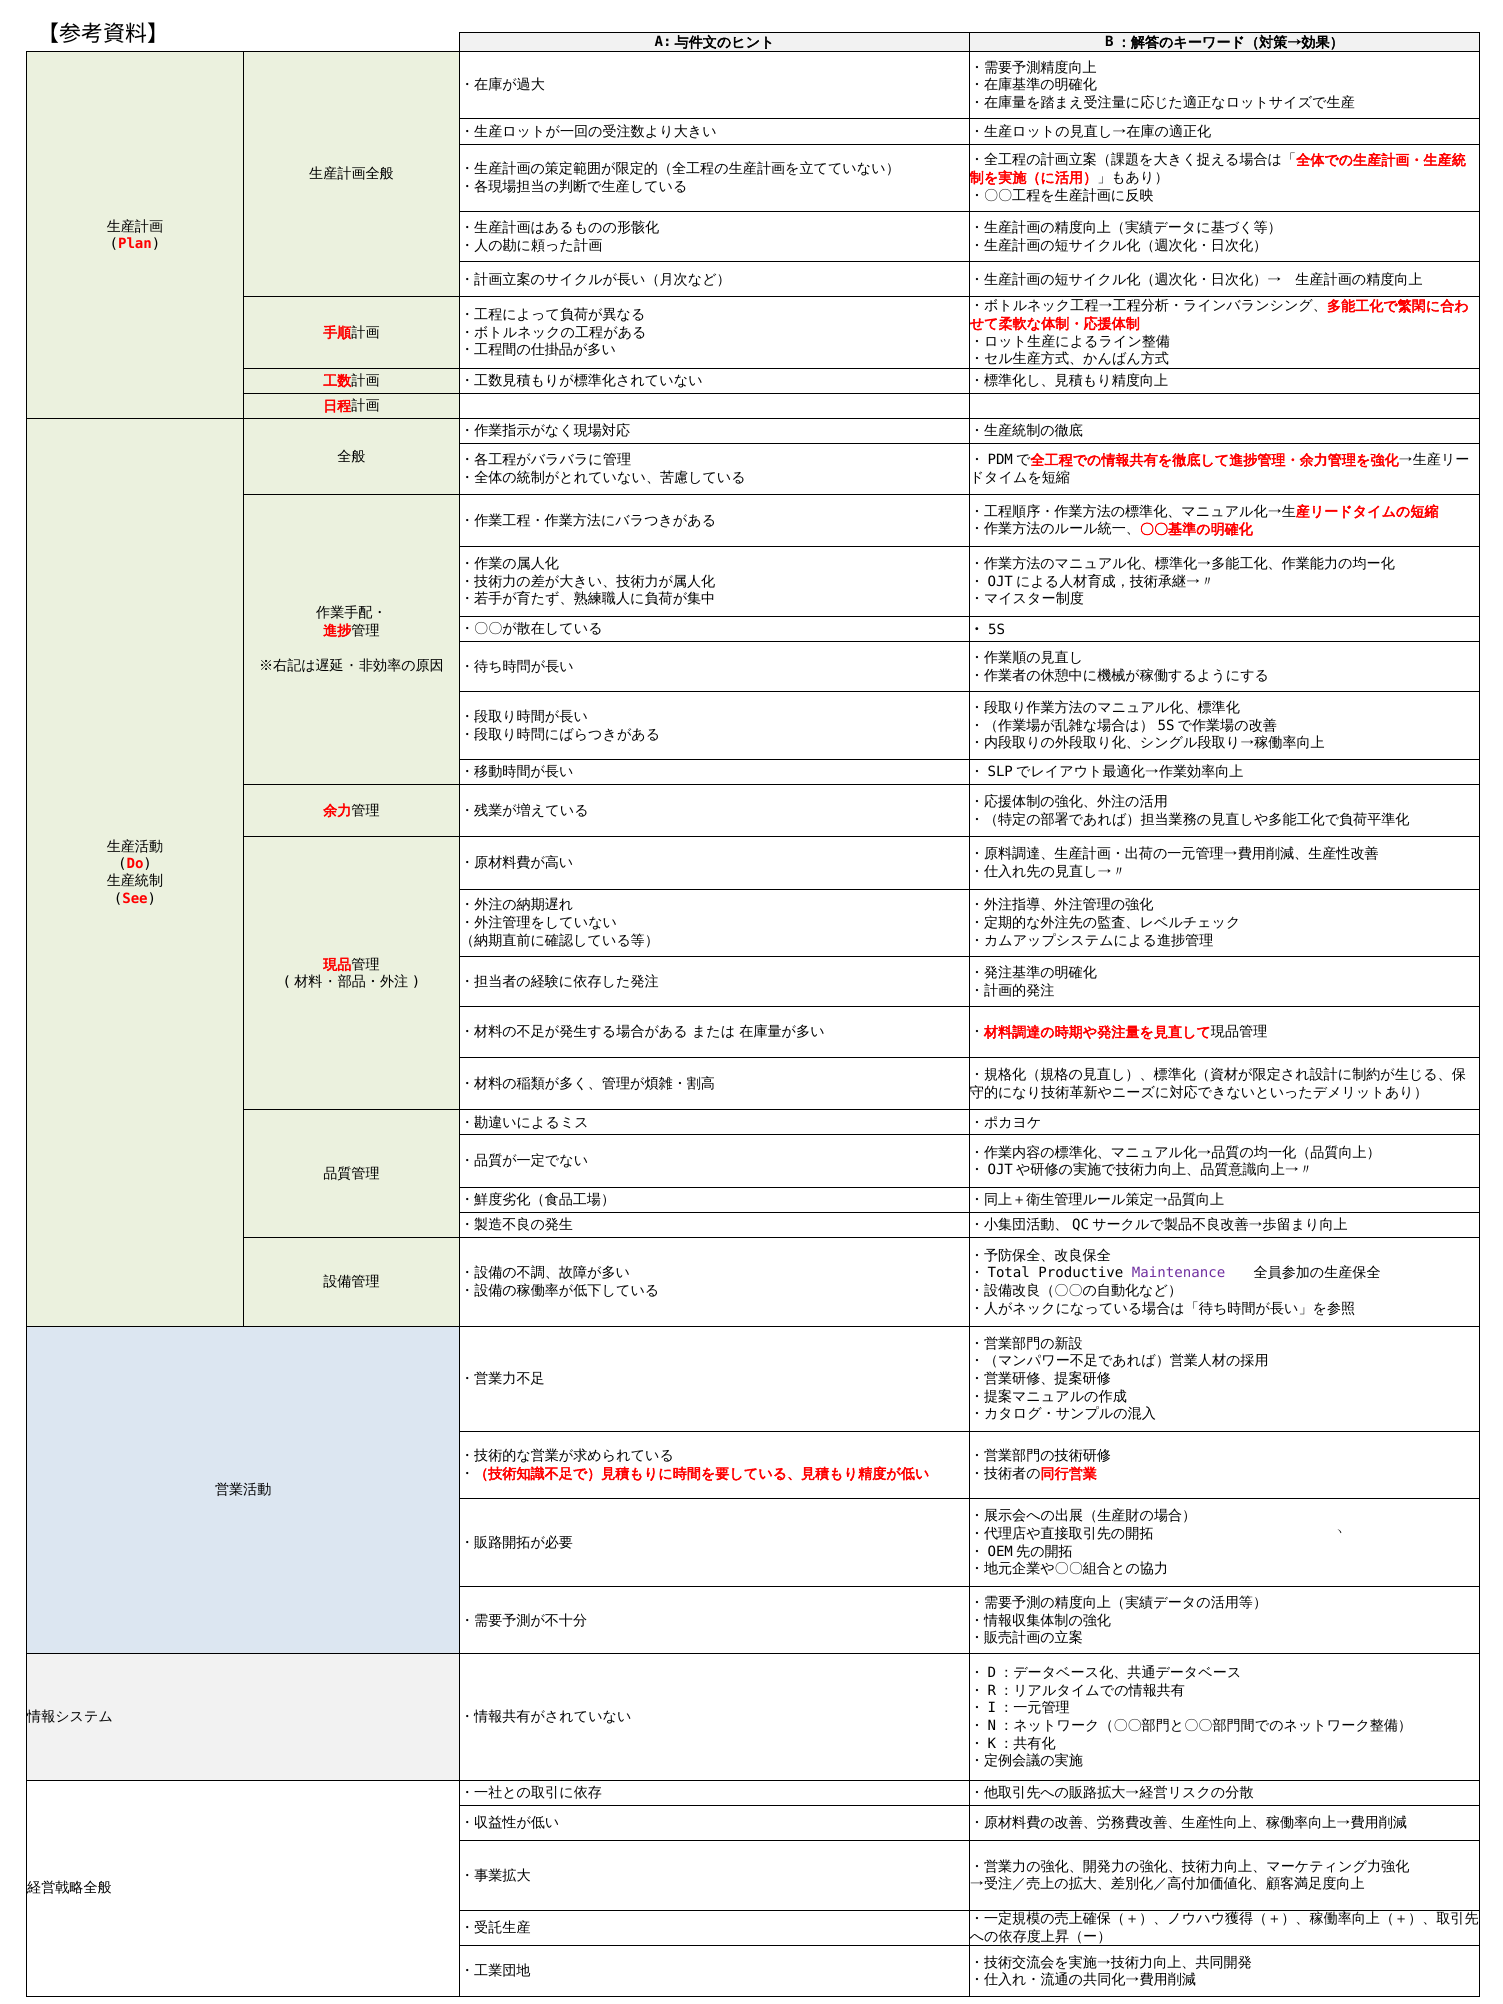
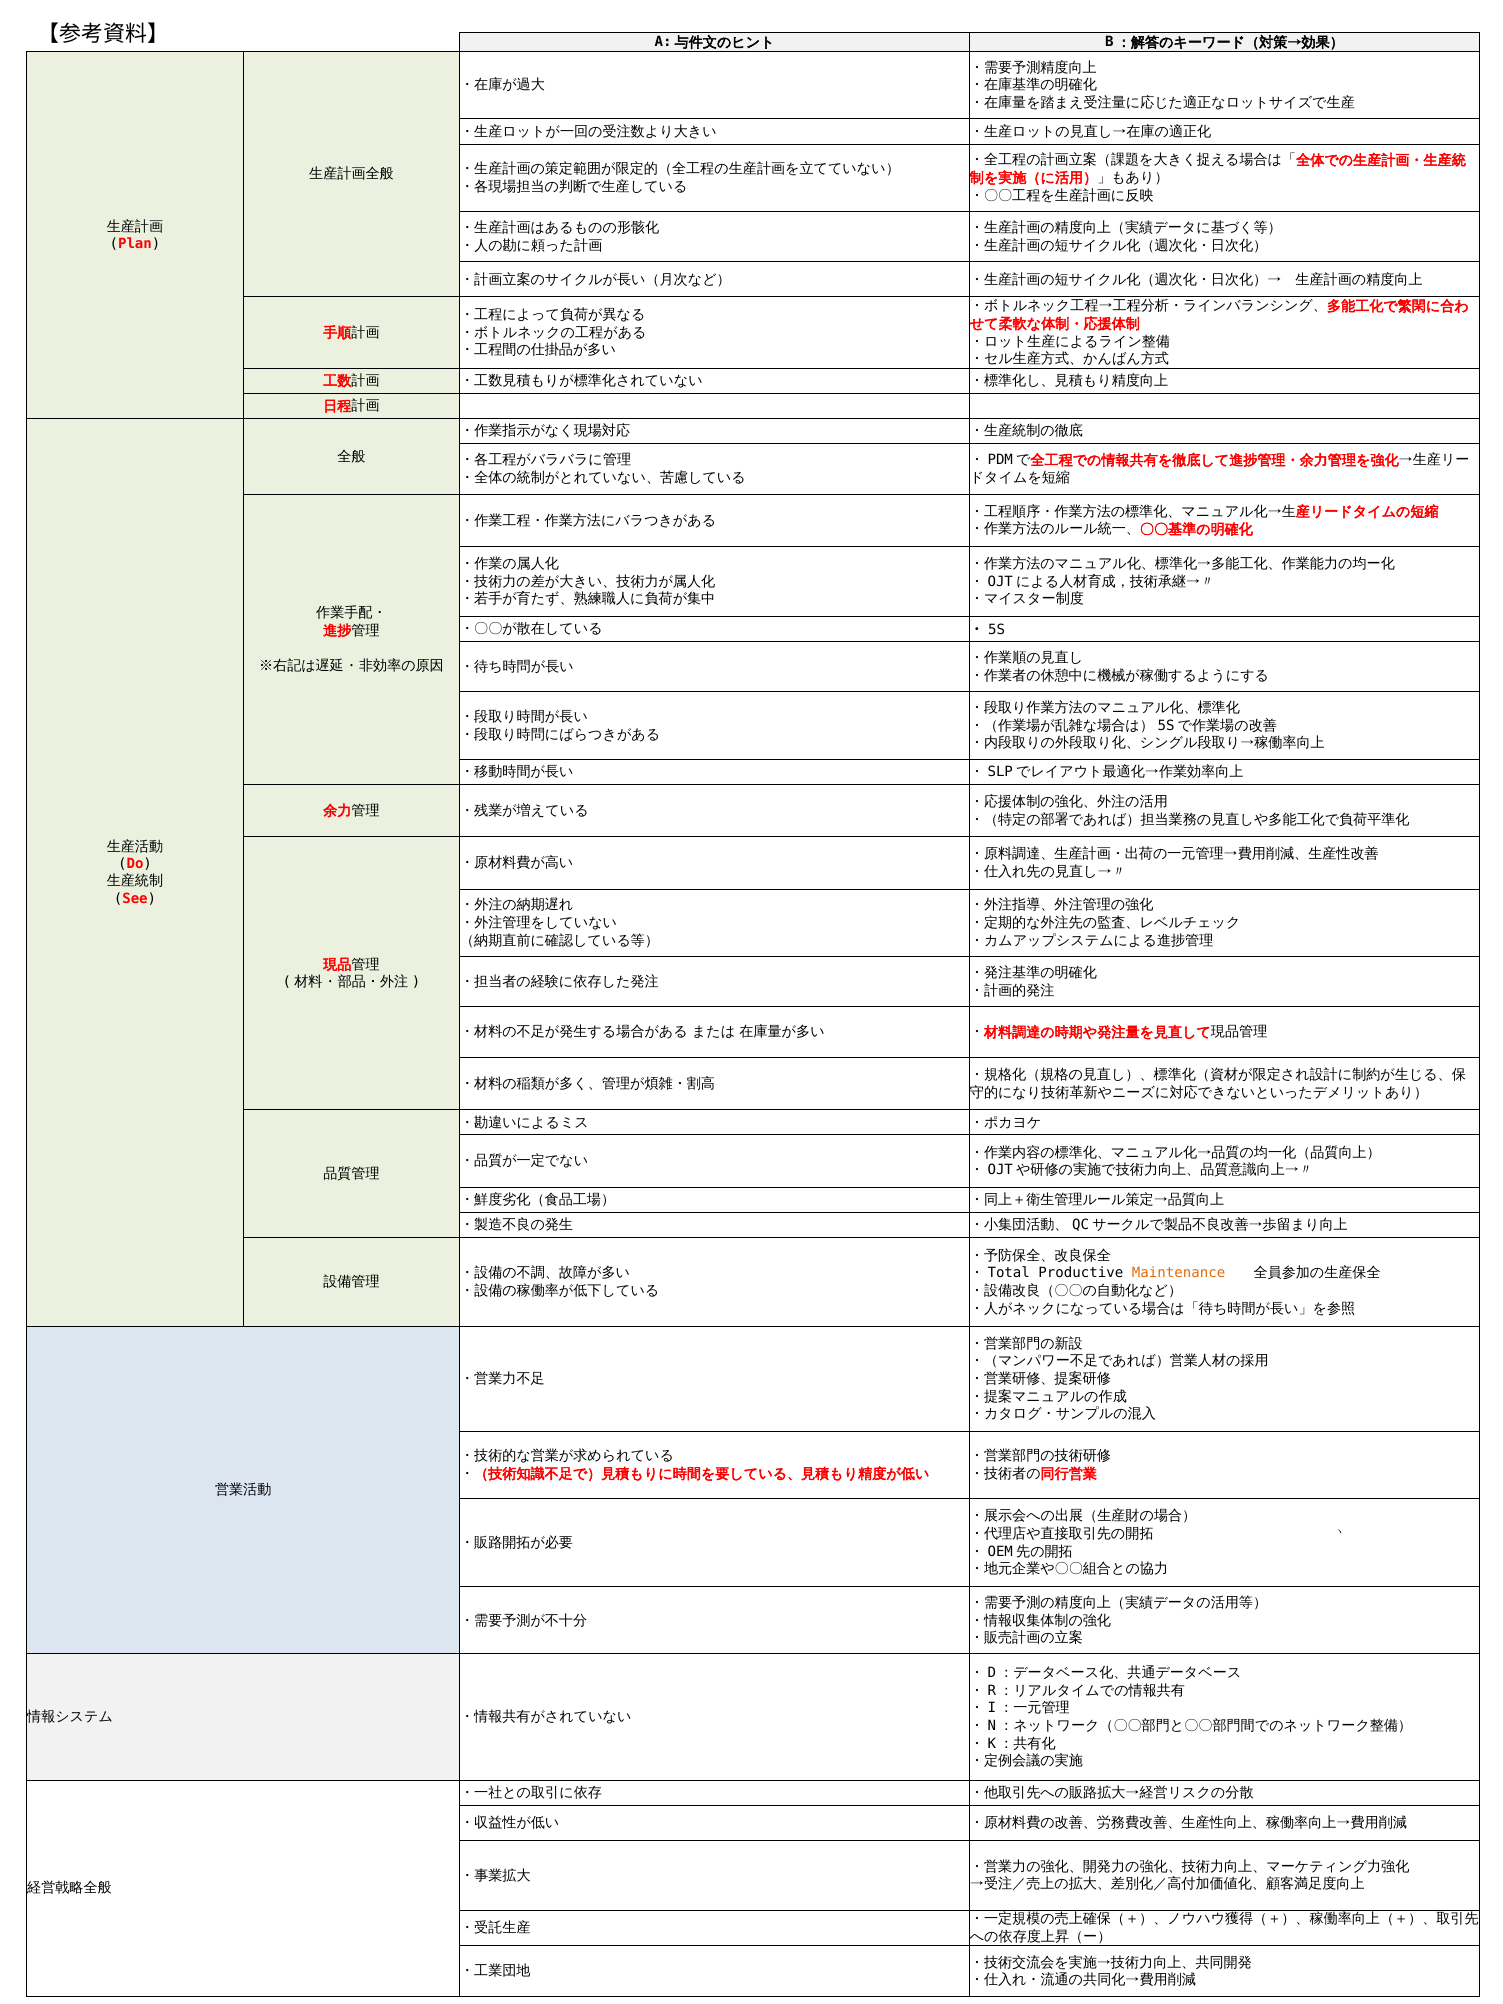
Maintenance colour: purple -> orange (1179, 1273)
